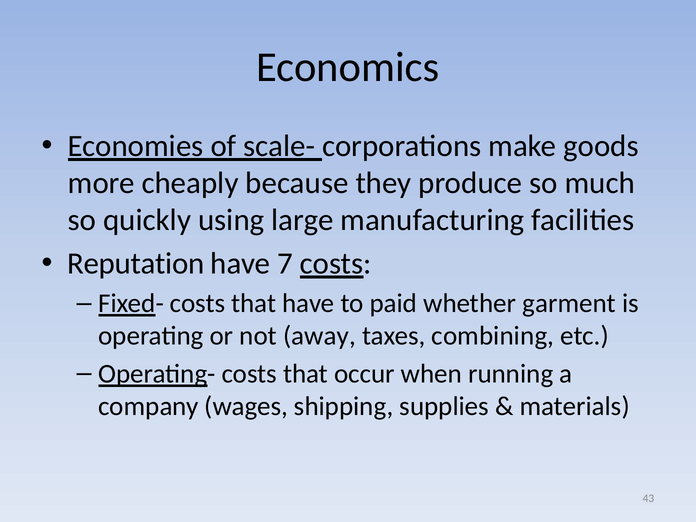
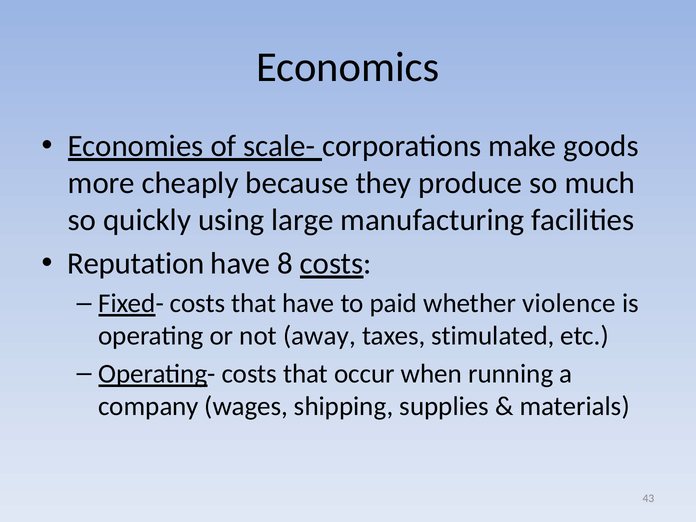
7: 7 -> 8 (285, 264)
garment: garment -> violence (569, 304)
combining: combining -> stimulated (493, 336)
